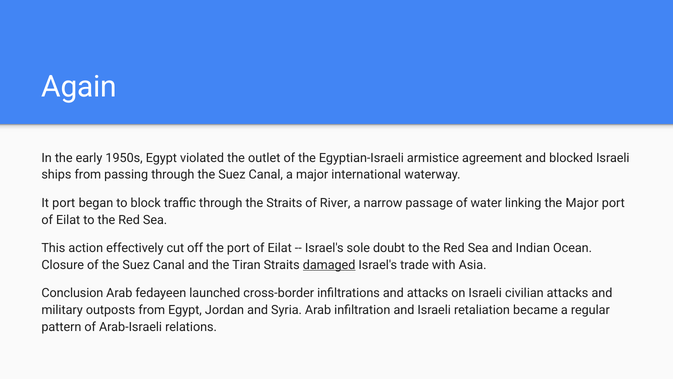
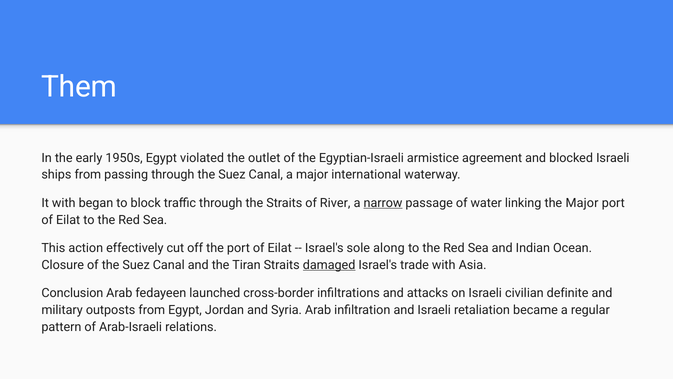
Again: Again -> Them (79, 87)
It port: port -> with (64, 203)
narrow underline: none -> present (383, 203)
doubt: doubt -> along (389, 248)
civilian attacks: attacks -> definite (568, 293)
